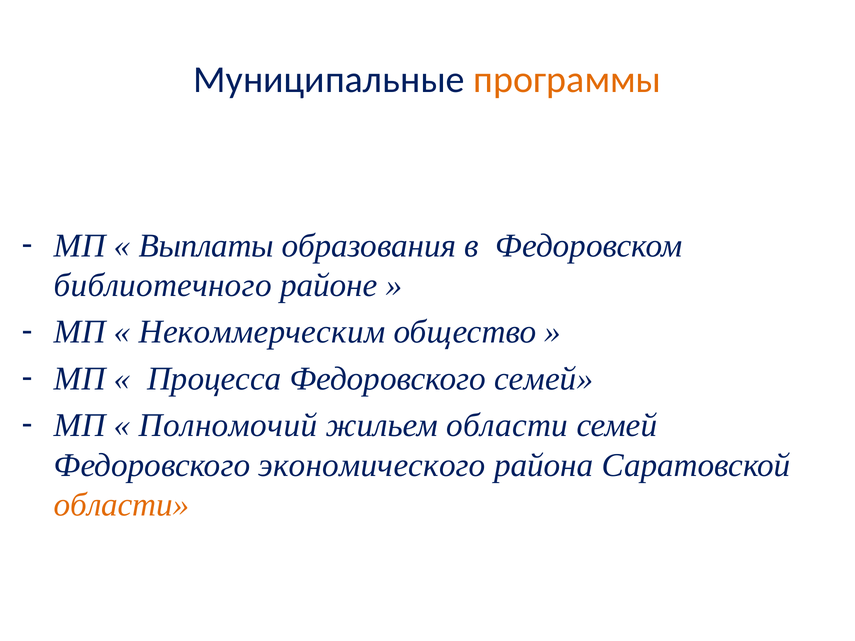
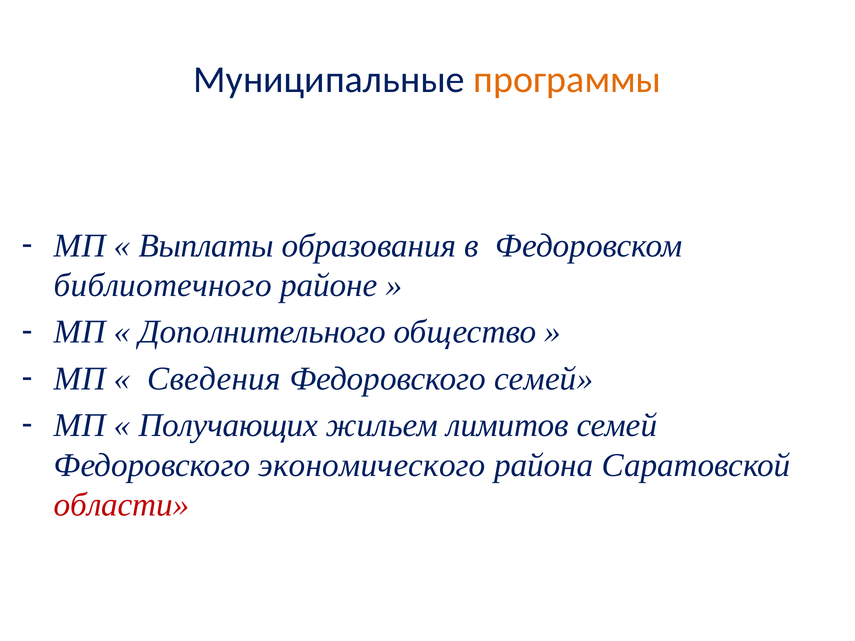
Некоммерческим: Некоммерческим -> Дополнительного (262, 332)
Процесса: Процесса -> Сведения (214, 379)
Полномочий: Полномочий -> Получающих (228, 425)
жильем области: области -> лимитов (508, 425)
области colour: orange -> red (122, 505)
